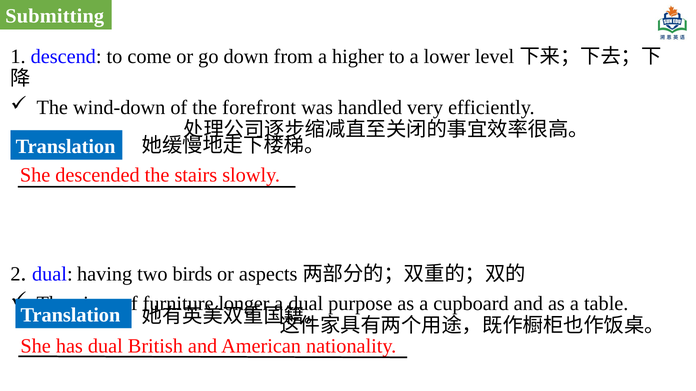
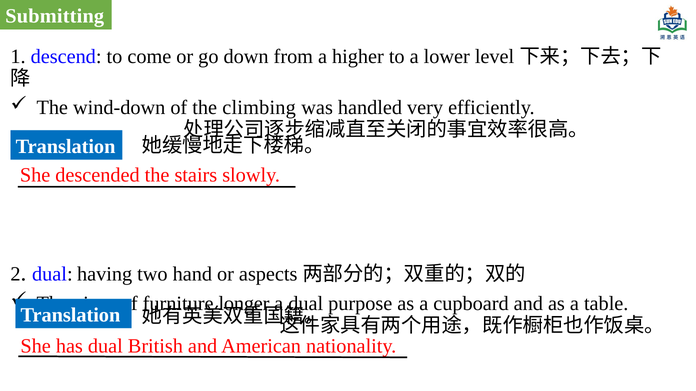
forefront: forefront -> climbing (259, 108)
birds: birds -> hand (192, 274)
